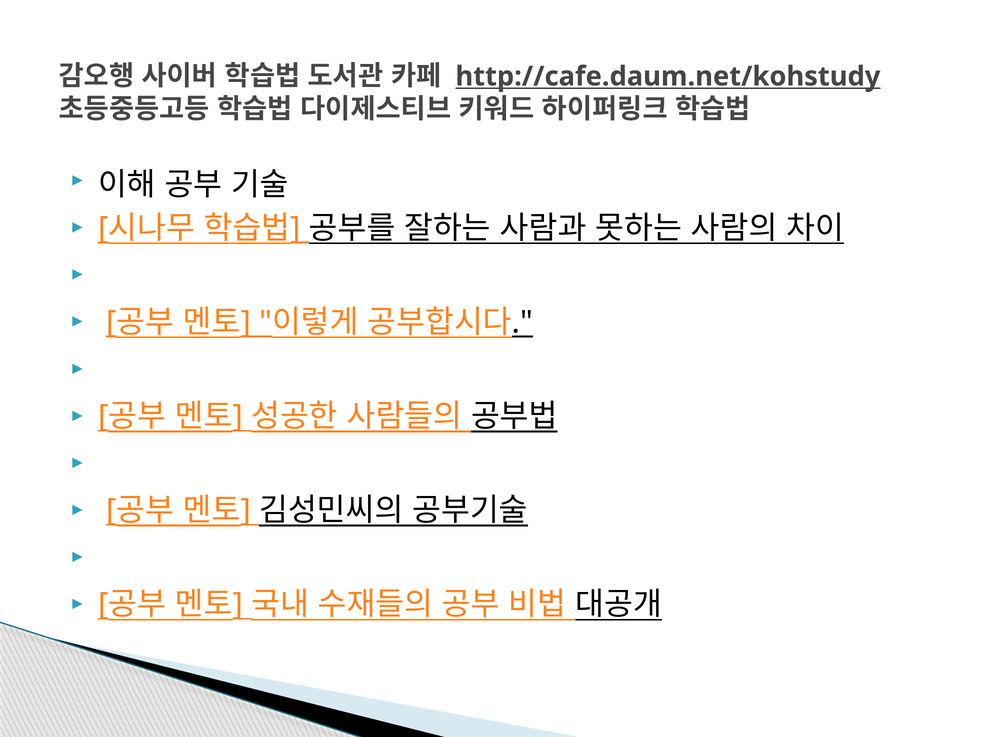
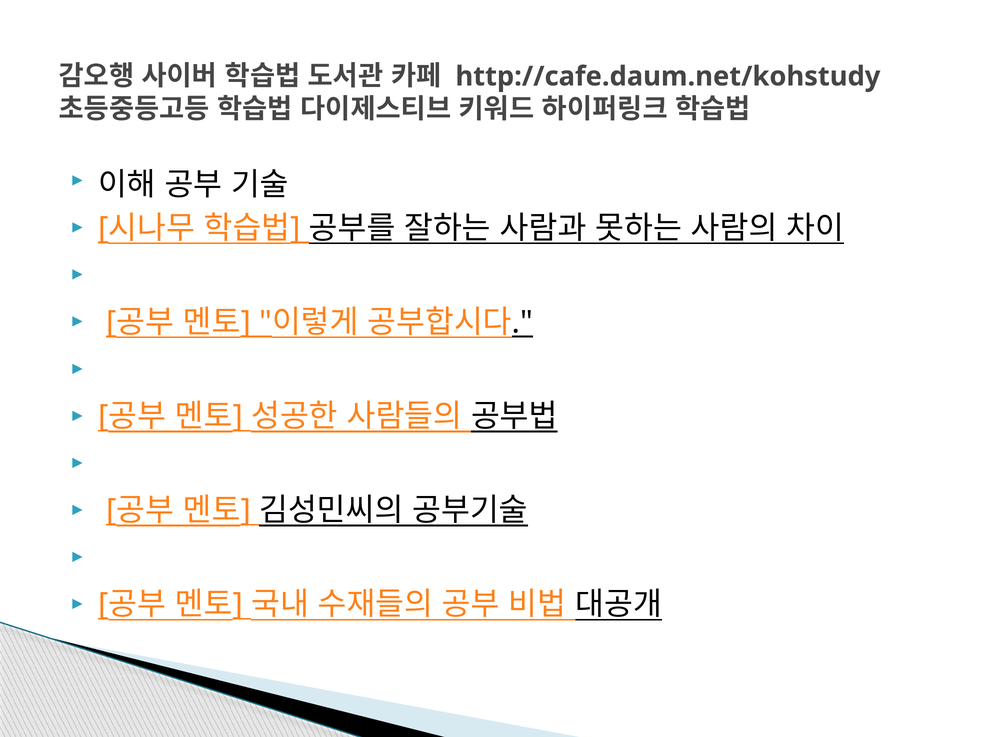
http://cafe.daum.net/kohstudy underline: present -> none (668, 76)
